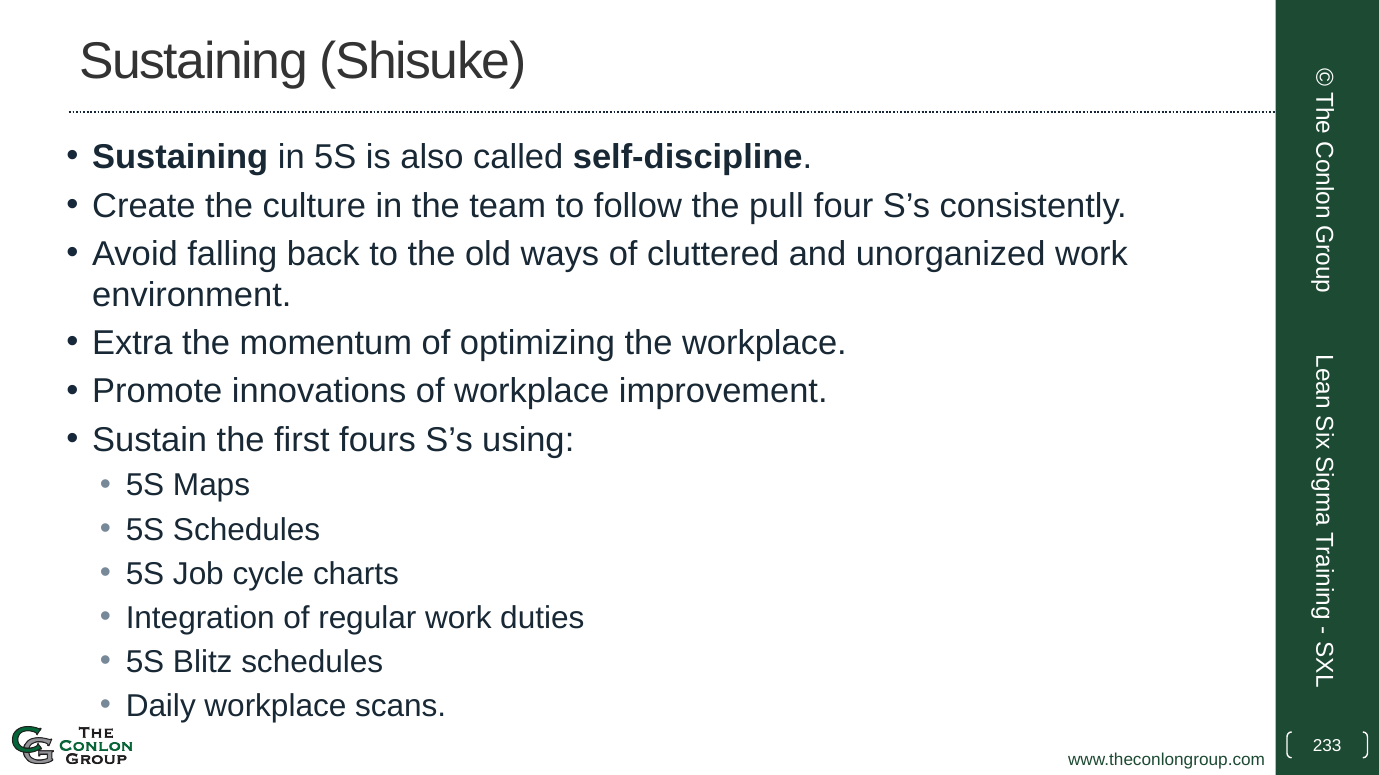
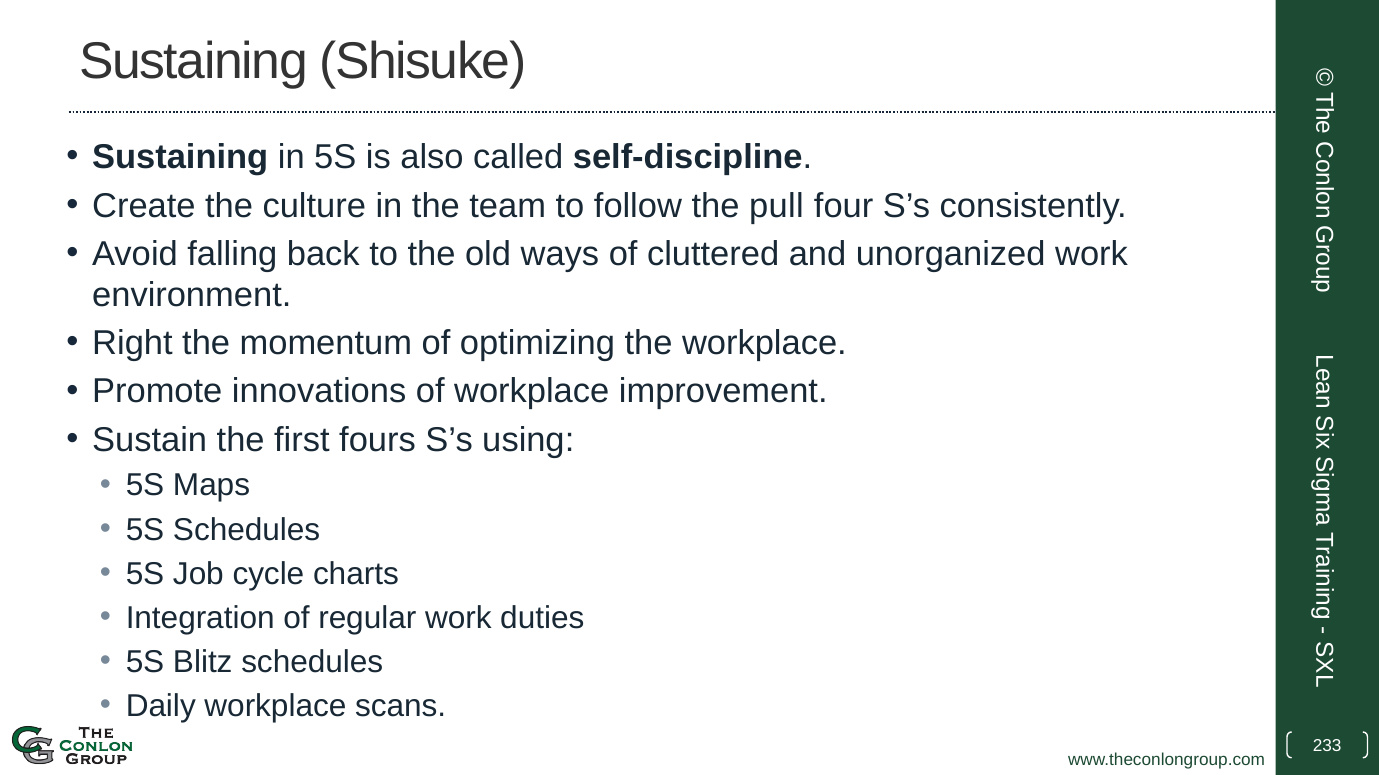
Extra: Extra -> Right (132, 344)
